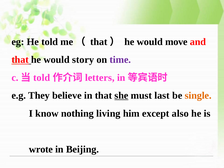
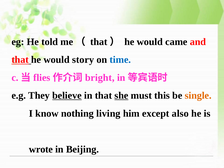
move: move -> came (176, 42)
time colour: purple -> blue (120, 60)
told: told -> flies (42, 78)
letters: letters -> bright (100, 78)
believe underline: none -> present (67, 95)
last: last -> this (162, 95)
